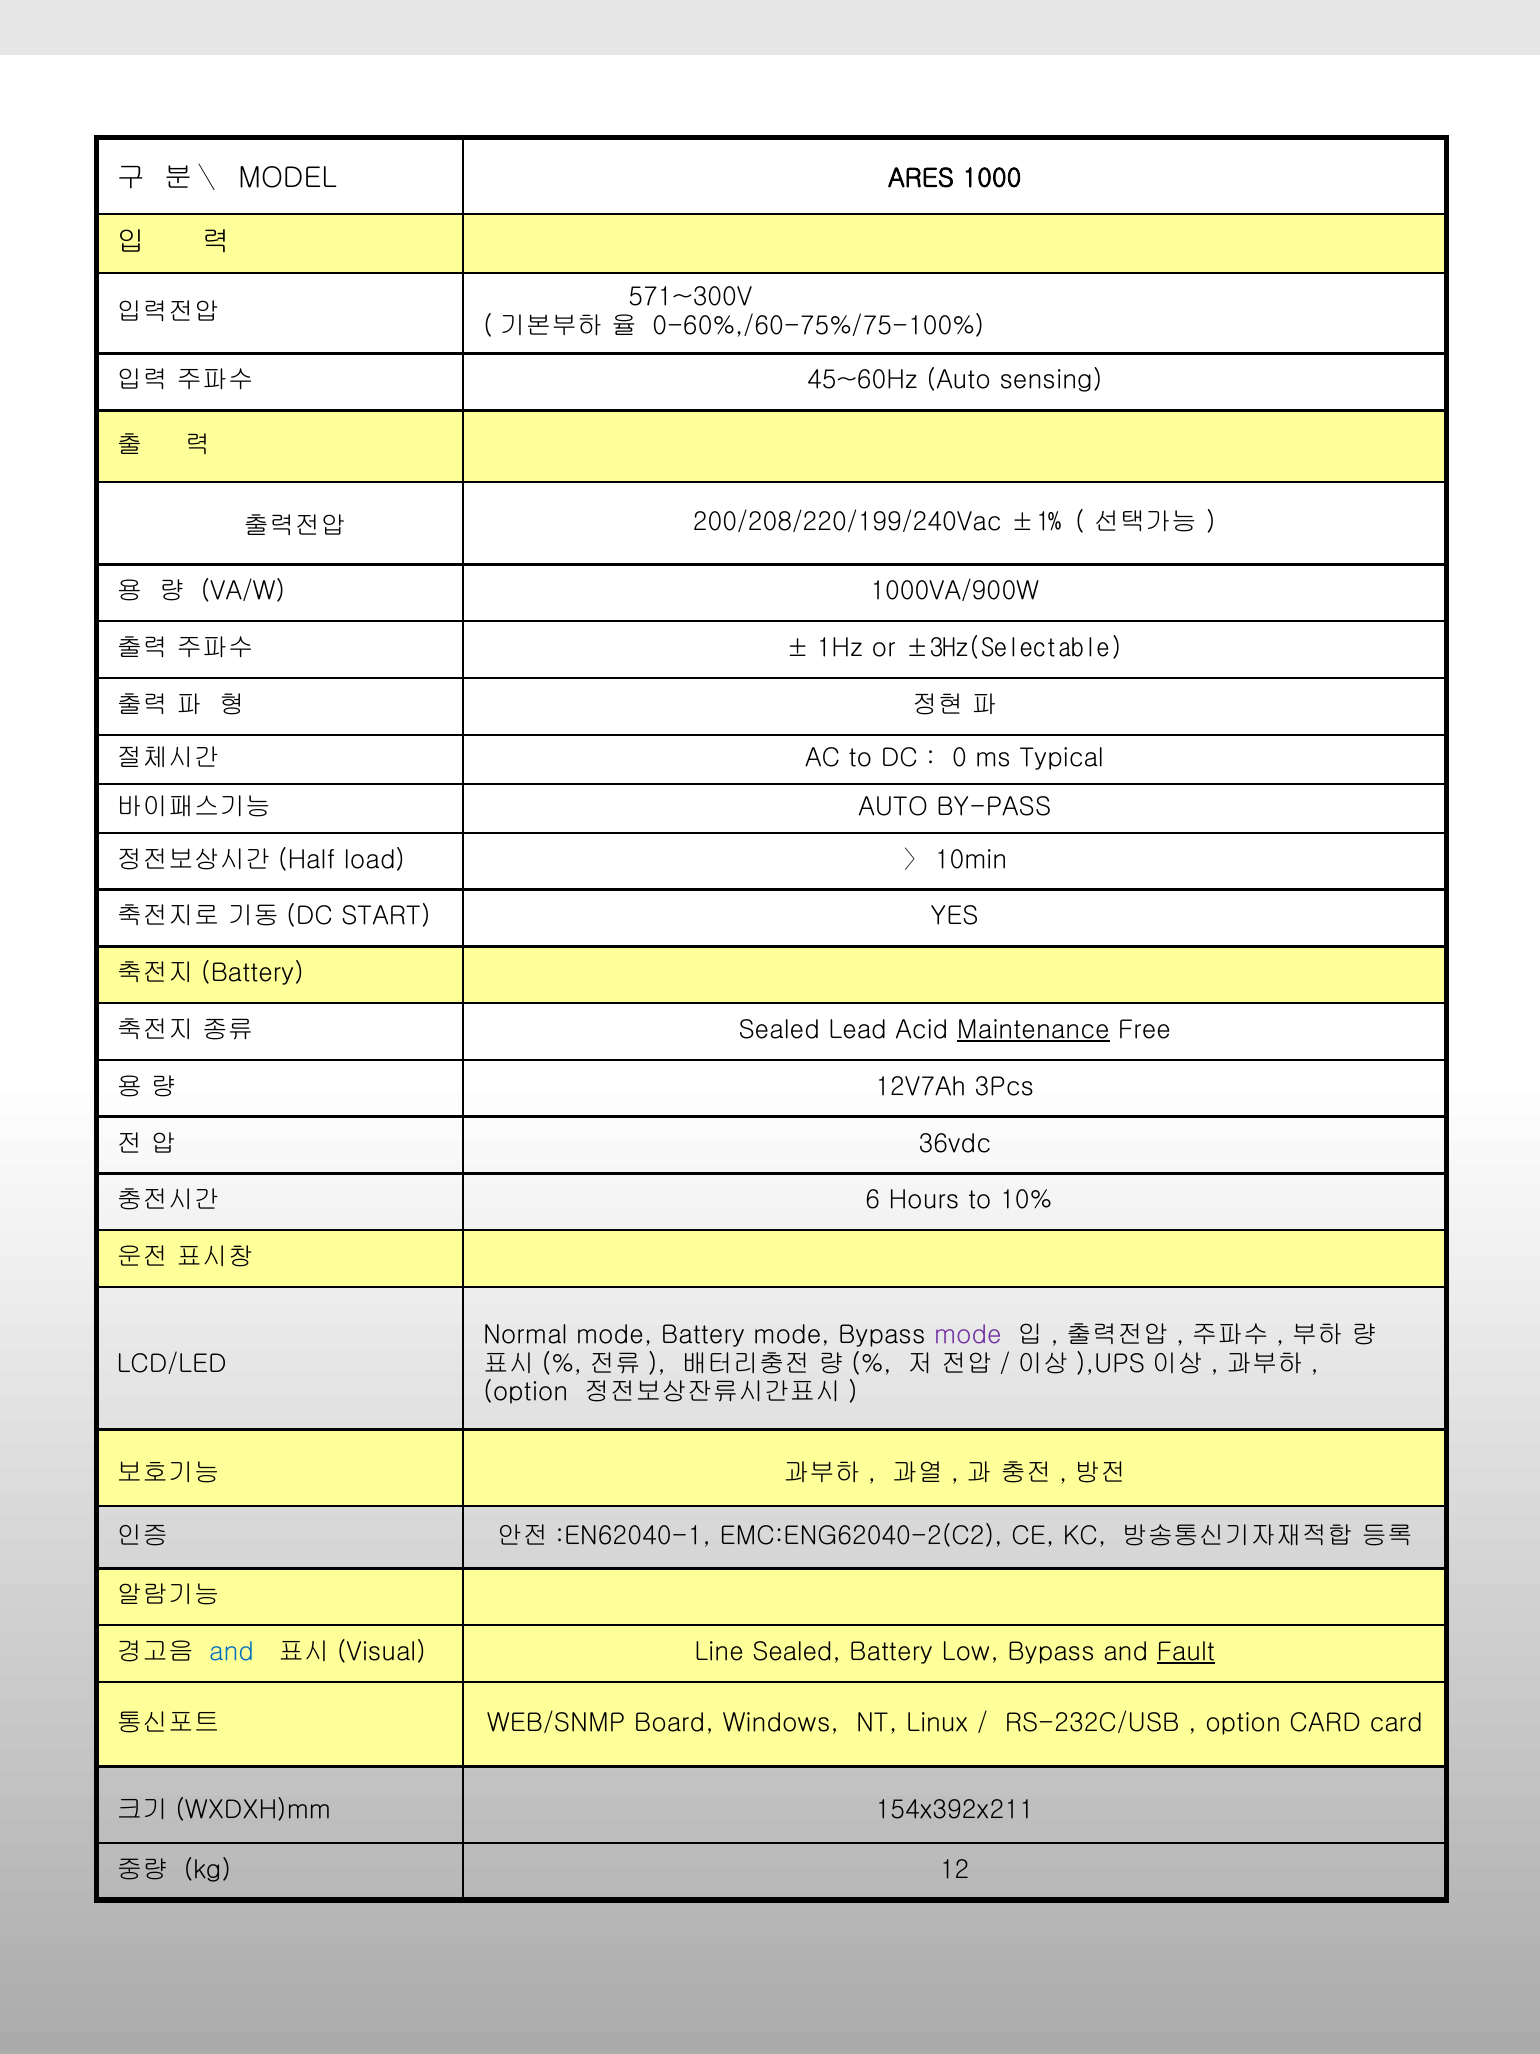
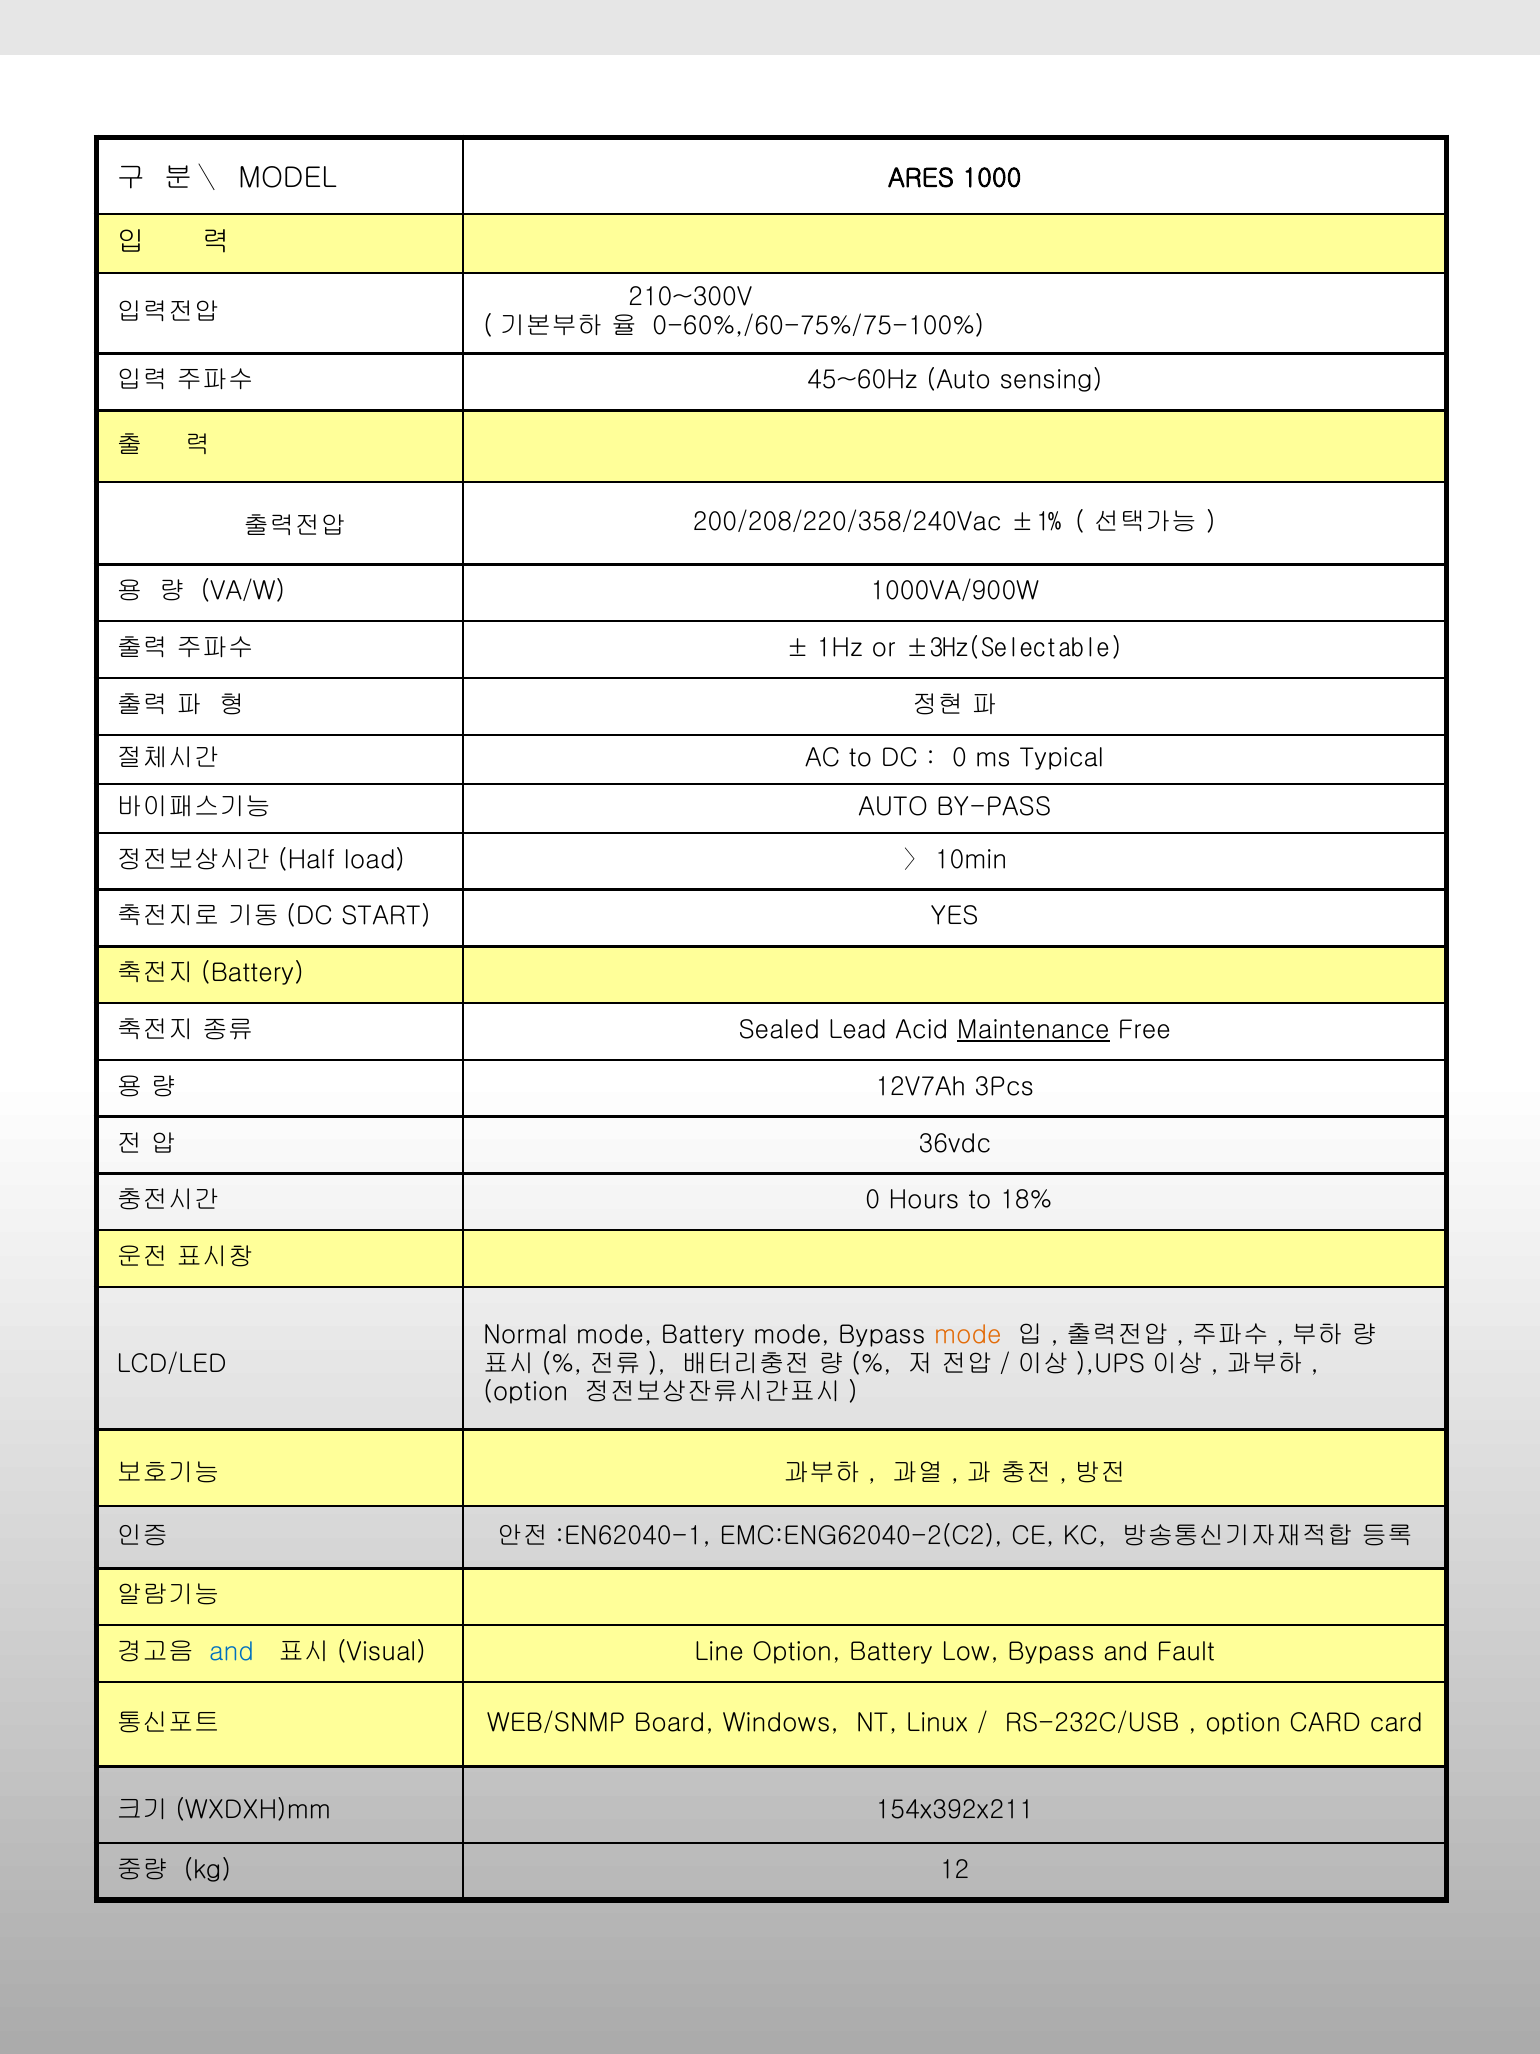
571~300V: 571~300V -> 210~300V (690, 297)
200/208/220/199/240Vac: 200/208/220/199/240Vac -> 200/208/220/358/240Vac (847, 522)
6: 6 -> 0 (873, 1200)
10%: 10% -> 18% (1026, 1200)
mode colour: purple -> orange (968, 1334)
Line Sealed: Sealed -> Option (796, 1652)
Fault underline: present -> none (1186, 1652)
